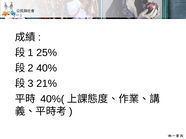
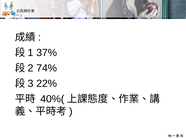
25%: 25% -> 37% (47, 53)
40%: 40% -> 74% (47, 68)
21%: 21% -> 22% (47, 84)
